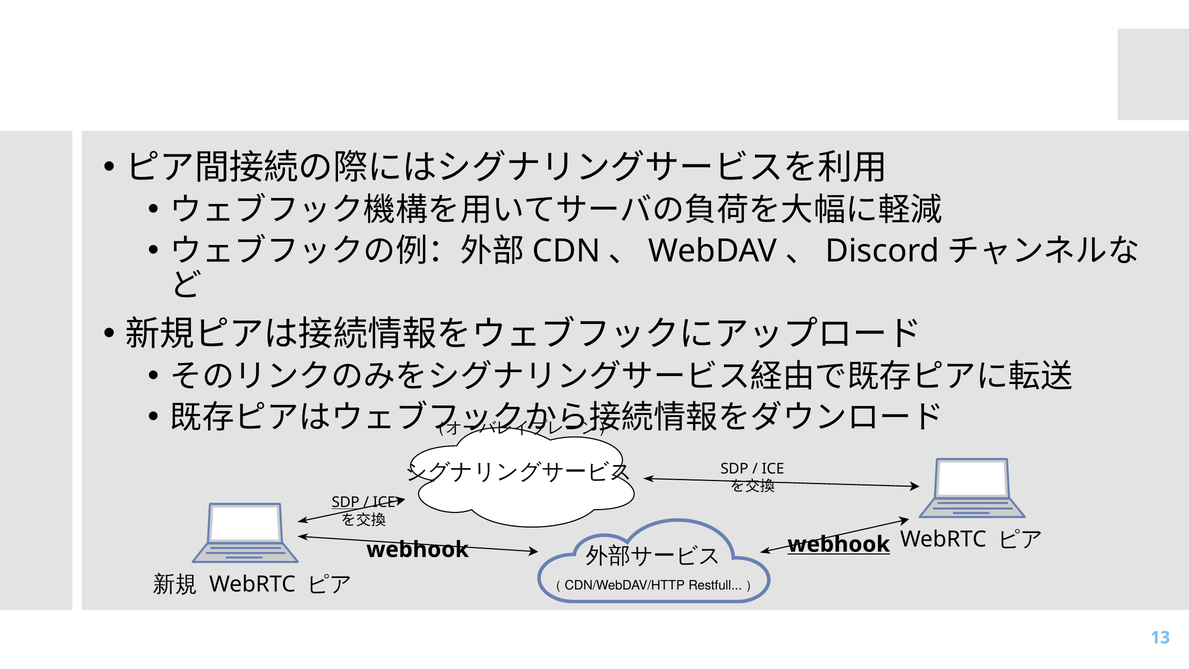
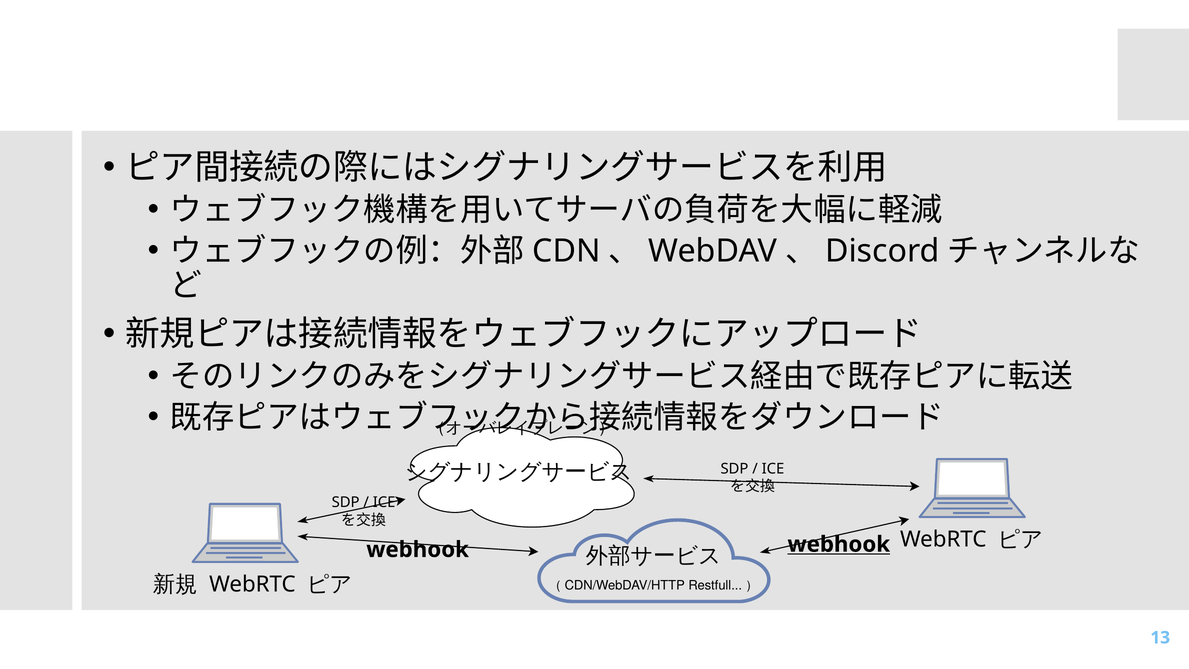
SDP underline: present -> none (346, 502)
